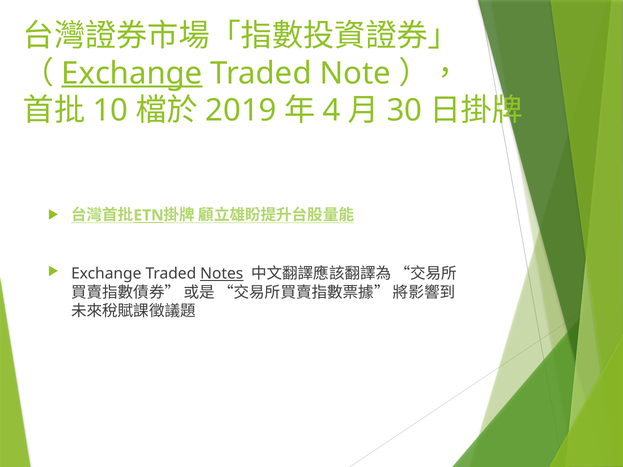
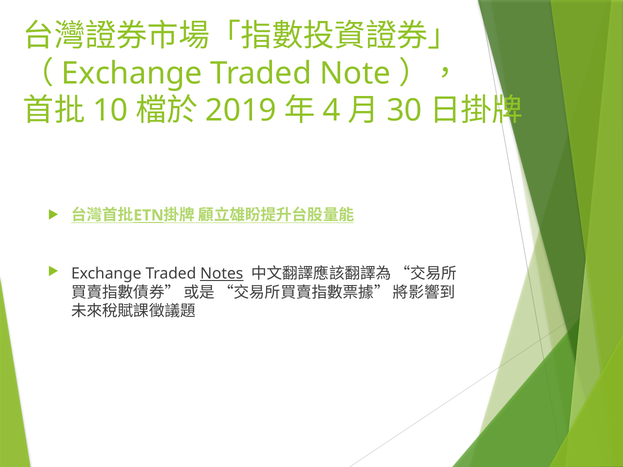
Exchange underline: present -> none (132, 73)
